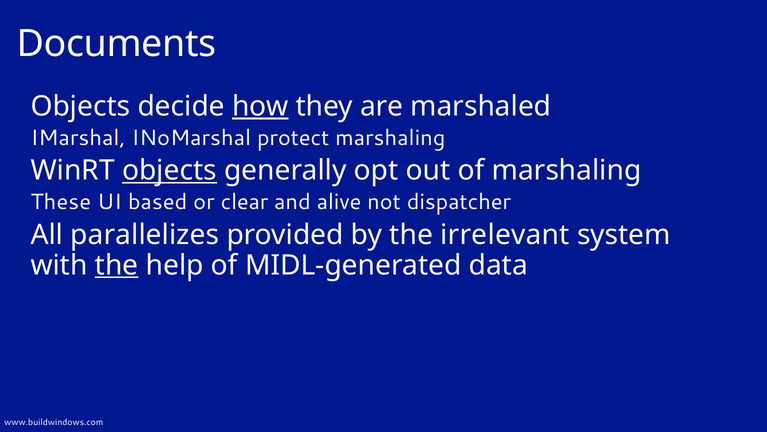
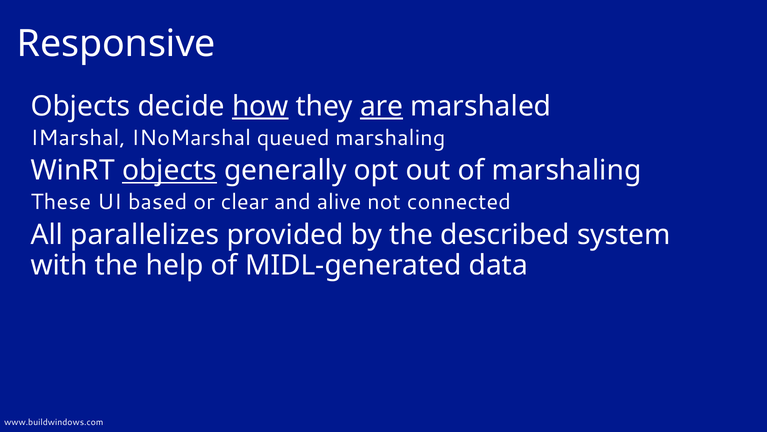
Documents: Documents -> Responsive (116, 44)
are underline: none -> present (382, 106)
protect: protect -> queued (293, 138)
dispatcher: dispatcher -> connected (459, 202)
irrelevant: irrelevant -> described (505, 234)
the underline: present -> none (117, 265)
